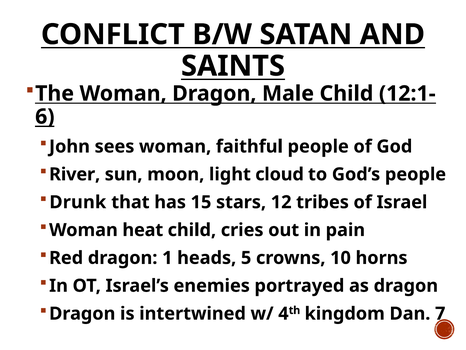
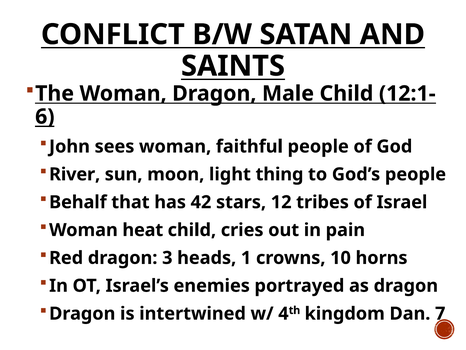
cloud: cloud -> thing (280, 174)
Drunk: Drunk -> Behalf (78, 202)
15: 15 -> 42 (201, 202)
1: 1 -> 3 (167, 258)
5: 5 -> 1 (246, 258)
